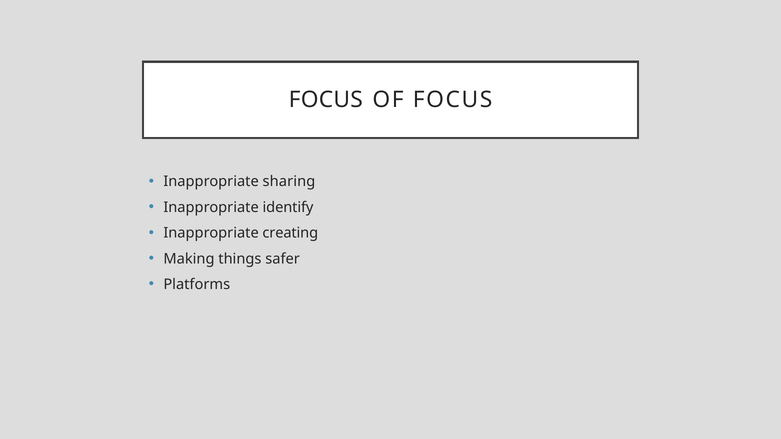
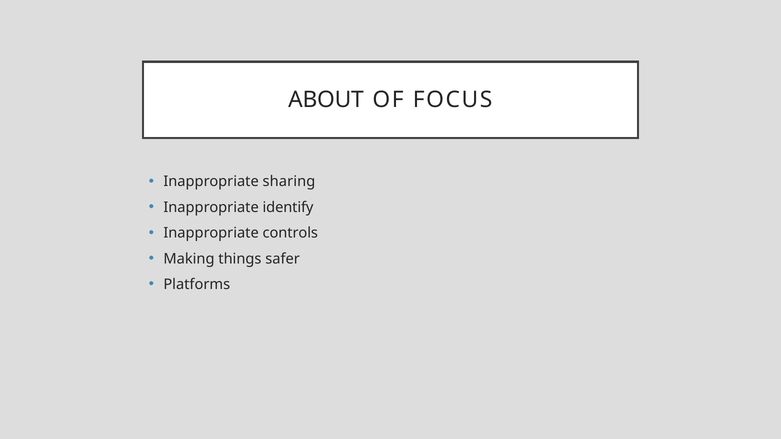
FOCUS: FOCUS -> ABOUT (326, 100)
creating: creating -> controls (290, 233)
